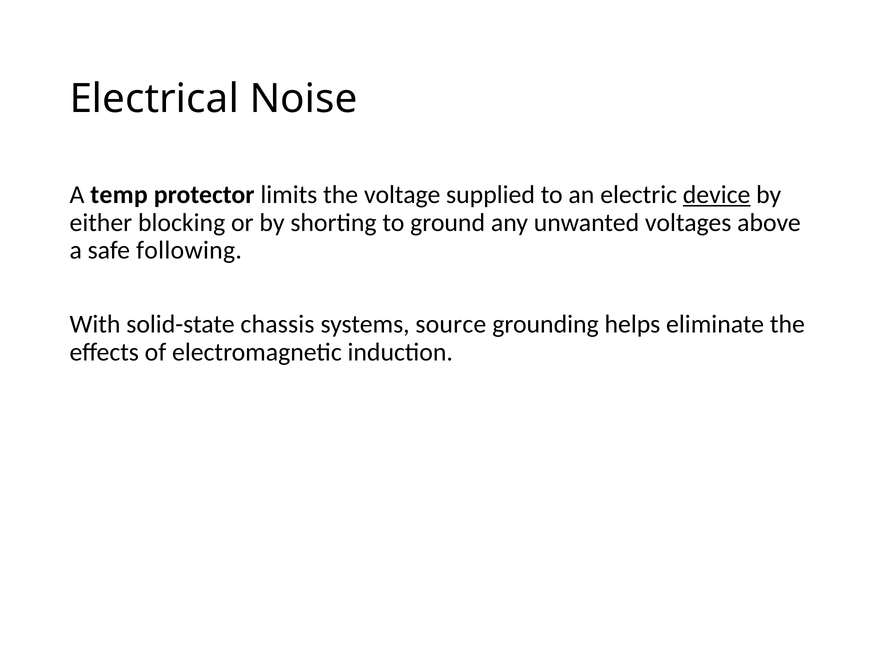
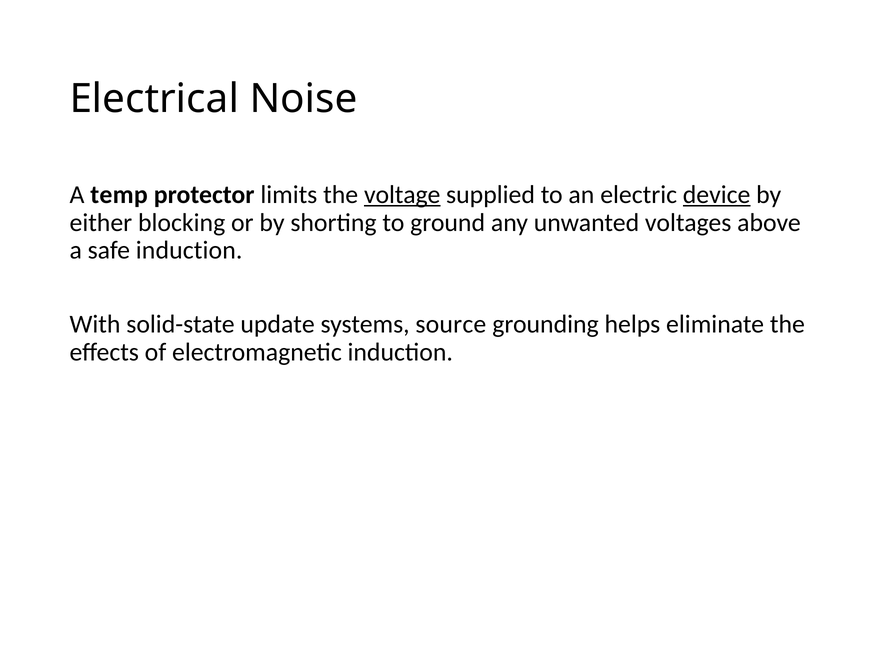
voltage underline: none -> present (402, 195)
safe following: following -> induction (189, 250)
chassis: chassis -> update (278, 324)
